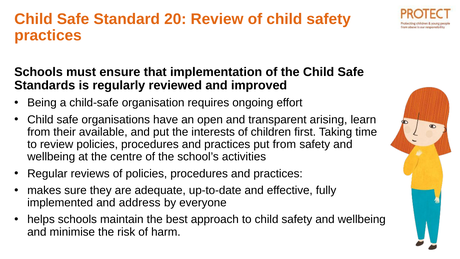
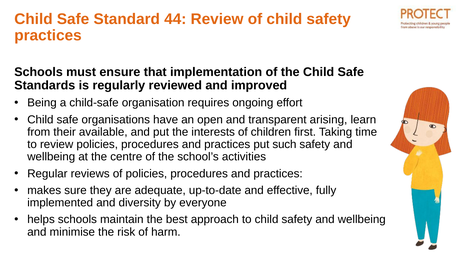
20: 20 -> 44 (175, 19)
put from: from -> such (284, 144)
address: address -> diversity (140, 203)
